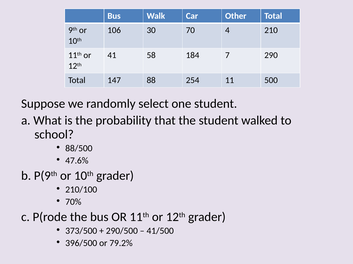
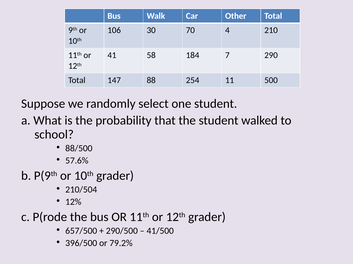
47.6%: 47.6% -> 57.6% (77, 161)
210/100: 210/100 -> 210/504 (81, 190)
70%: 70% -> 12% (73, 202)
373/500: 373/500 -> 657/500 (81, 232)
